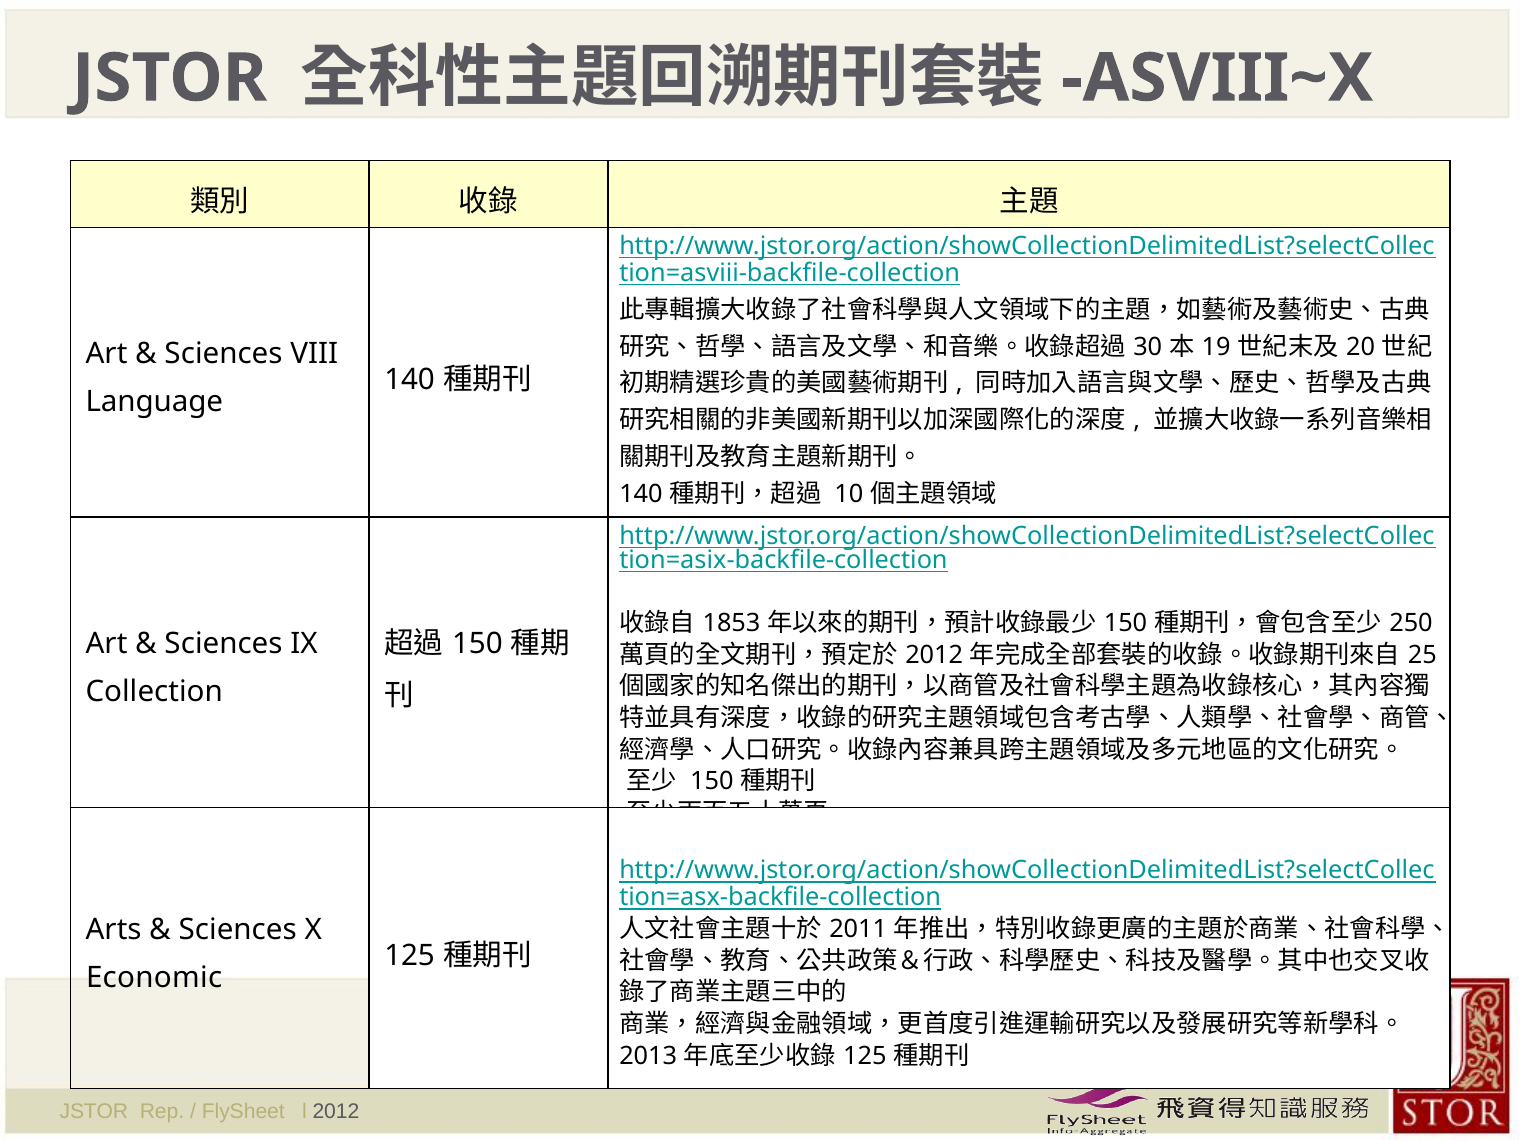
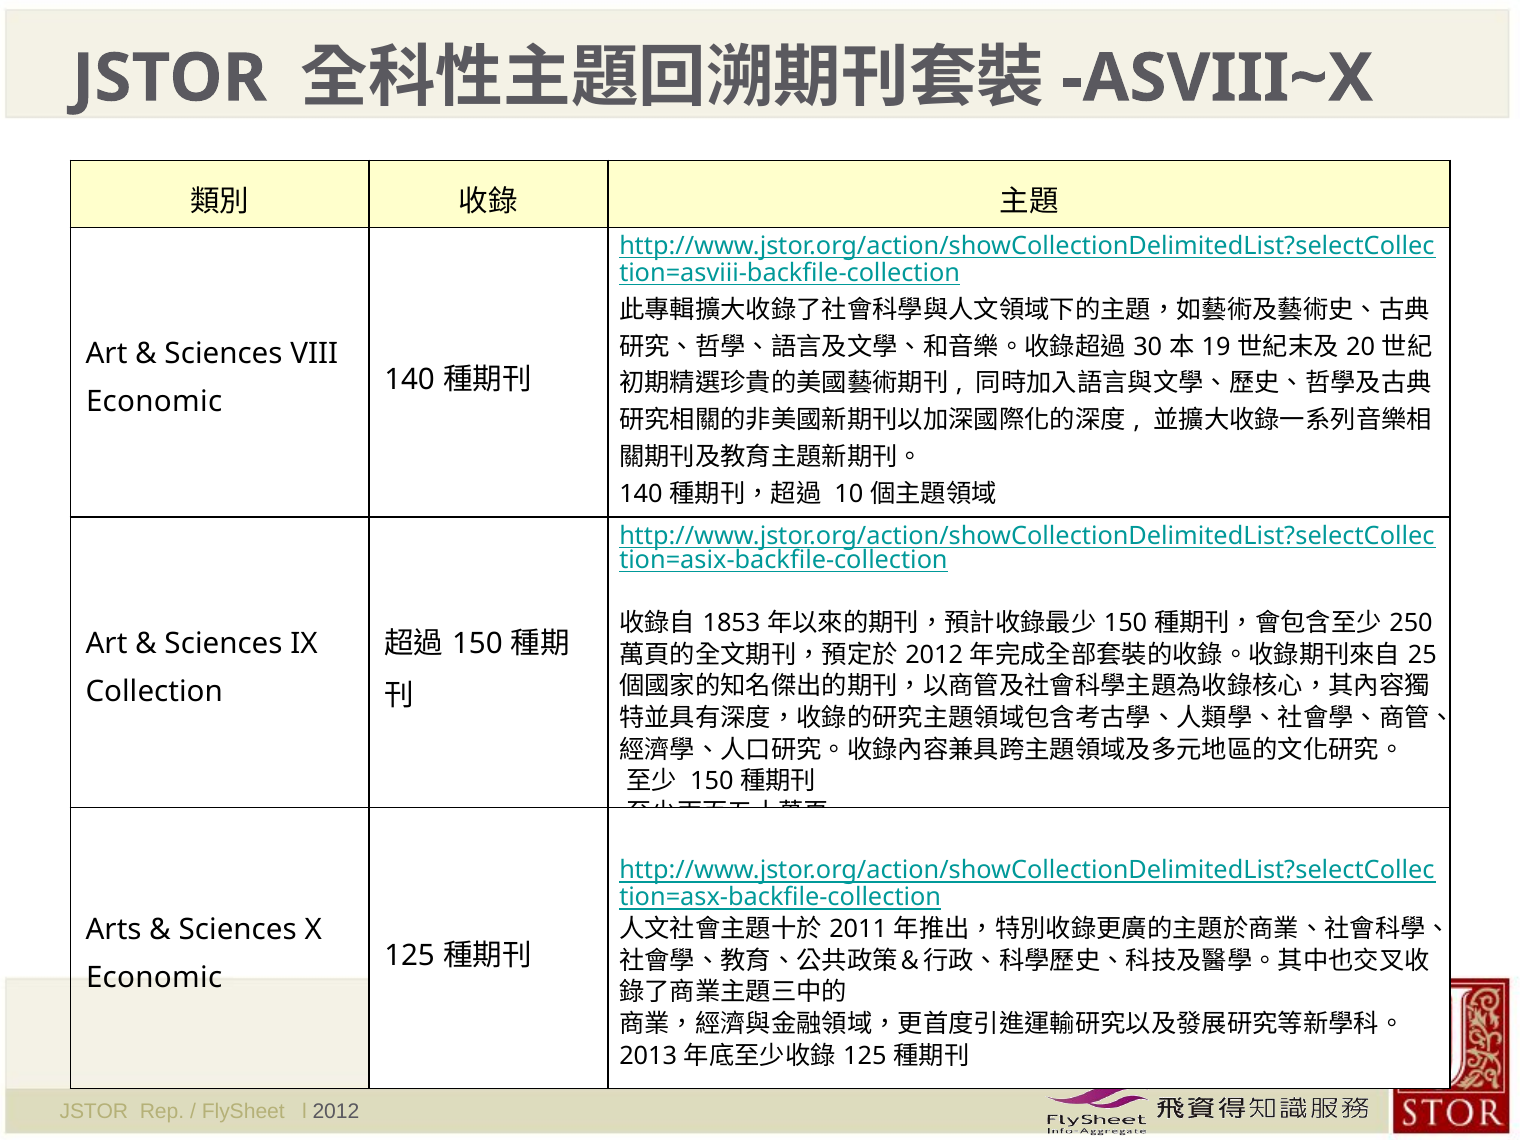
Language: Language -> Economic (154, 402)
